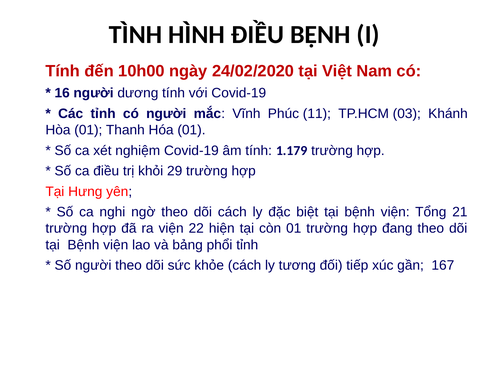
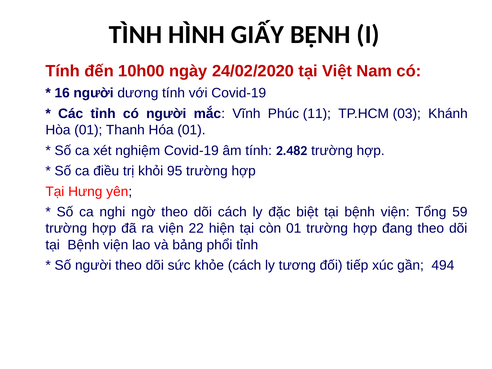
HÌNH ĐIỀU: ĐIỀU -> GIẤY (257, 34)
1.179: 1.179 -> 2.482 (292, 151)
29: 29 -> 95 (175, 171)
21: 21 -> 59 (460, 212)
167: 167 -> 494 (443, 265)
